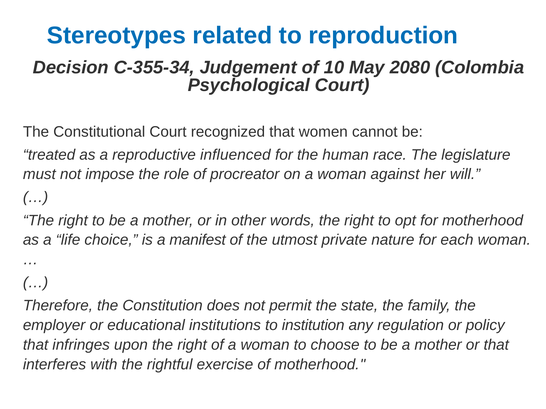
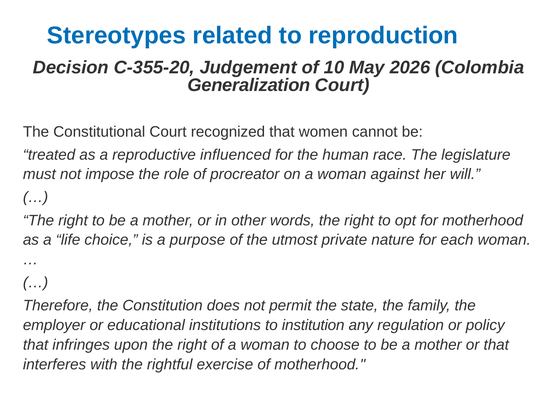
C-355-34: C-355-34 -> C-355-20 (154, 68)
2080: 2080 -> 2026 (410, 68)
Psychological: Psychological -> Generalization (249, 85)
manifest: manifest -> purpose (197, 240)
